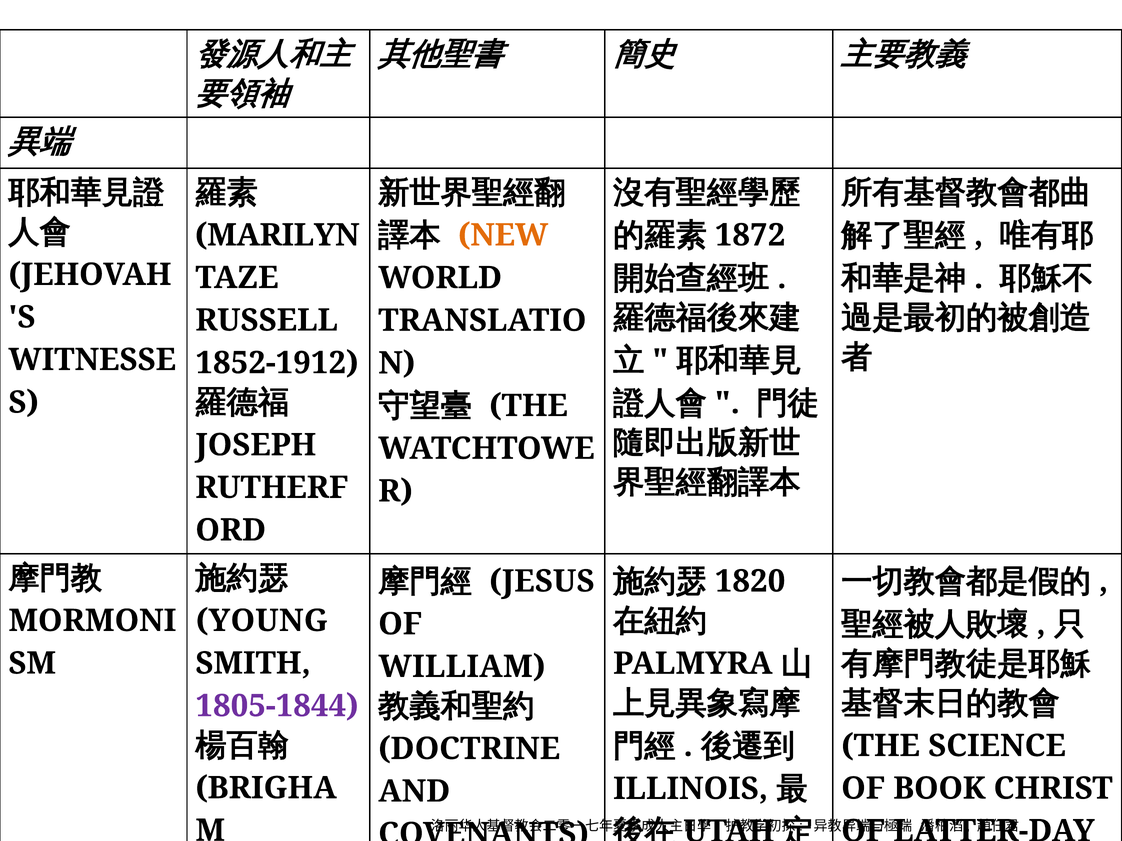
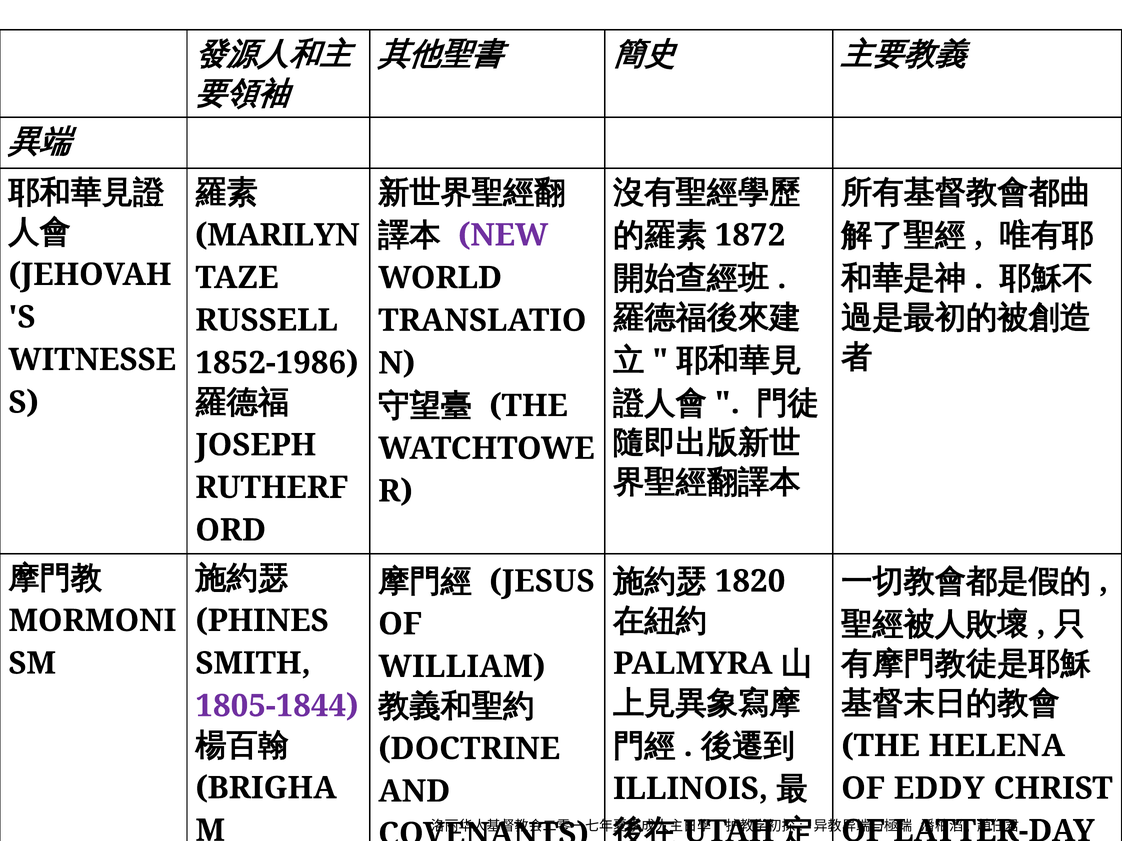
NEW colour: orange -> purple (503, 235)
1852-1912: 1852-1912 -> 1852-1986 (277, 363)
YOUNG: YOUNG -> PHINES (262, 621)
SCIENCE: SCIENCE -> HELENA (997, 746)
BOOK: BOOK -> EDDY (939, 789)
